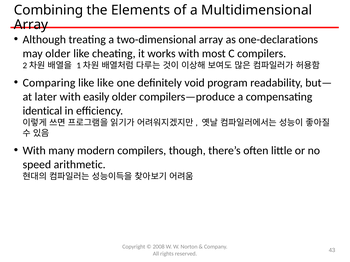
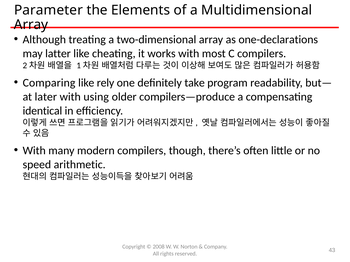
Combining: Combining -> Parameter (48, 10)
may older: older -> latter (58, 54)
like like: like -> rely (106, 83)
void: void -> take (195, 83)
easily: easily -> using (96, 97)
